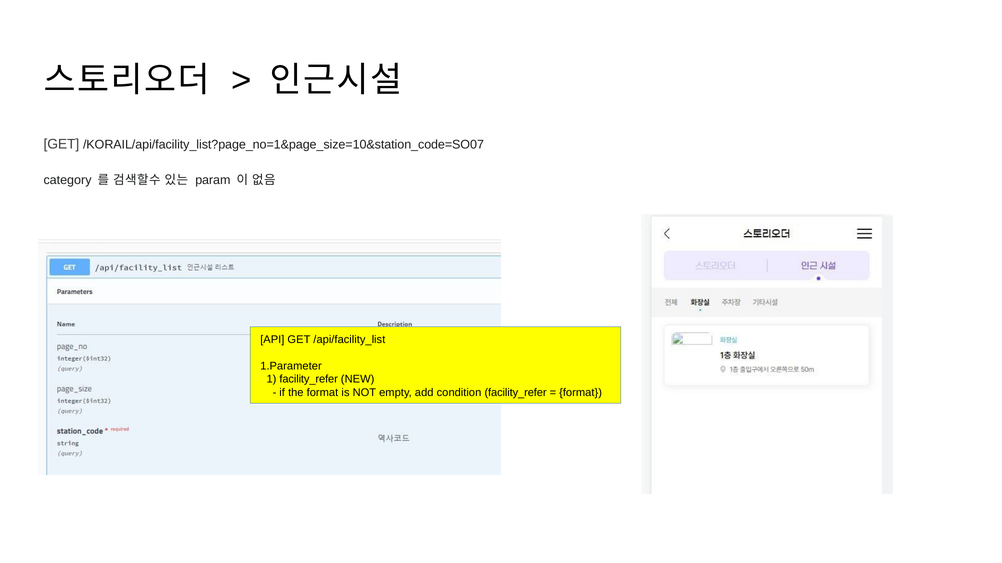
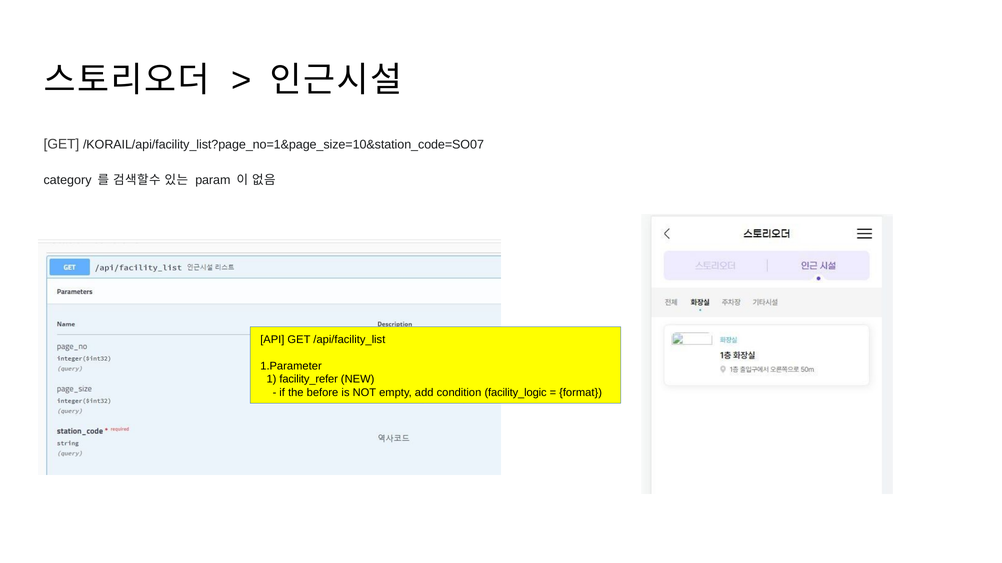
the format: format -> before (322, 393)
condition facility_refer: facility_refer -> facility_logic (516, 393)
